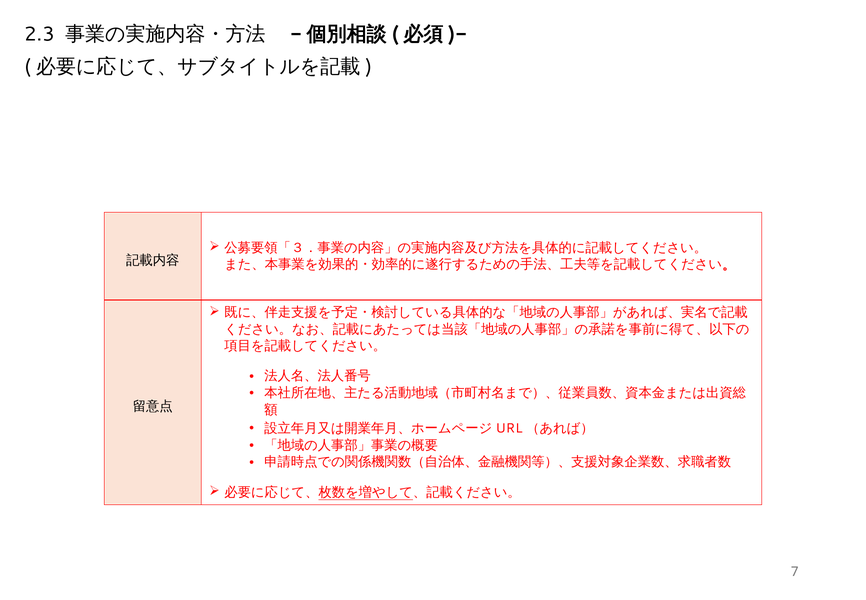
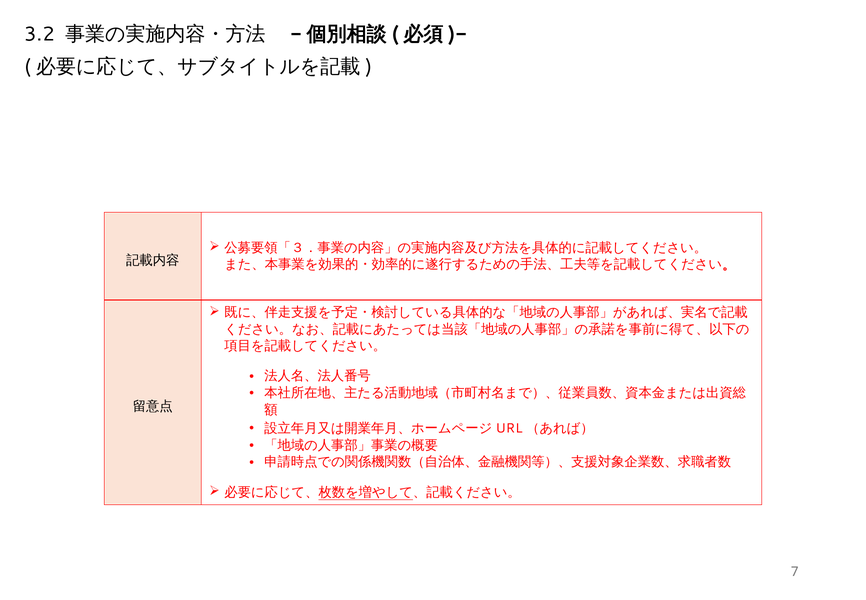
2.3: 2.3 -> 3.2 (39, 34)
